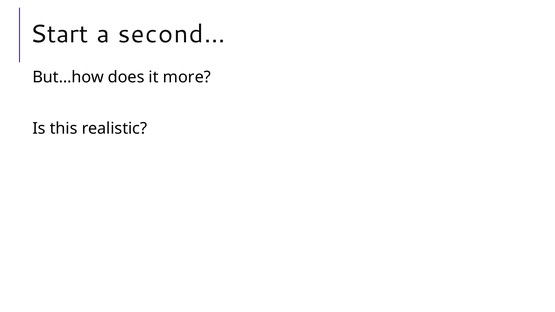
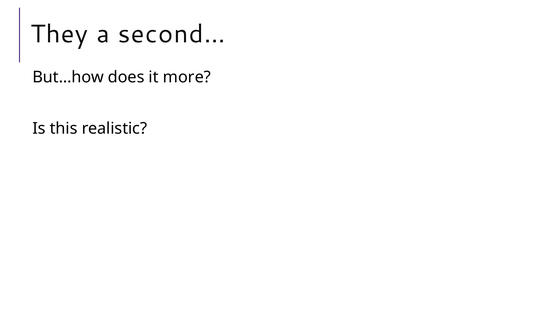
Start: Start -> They (59, 34)
